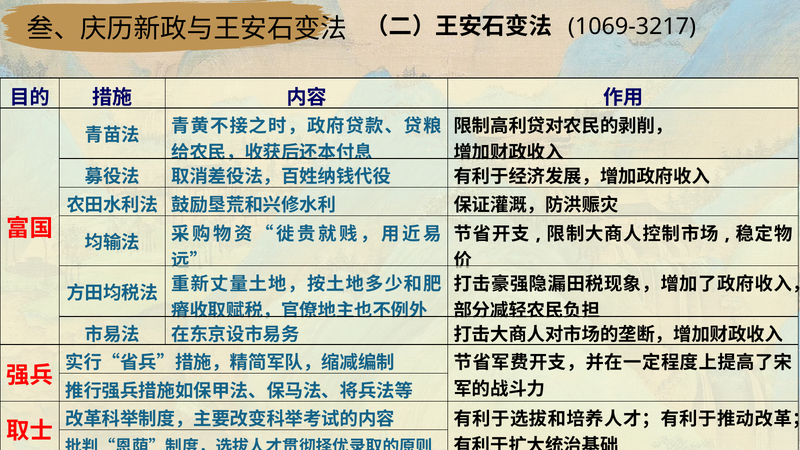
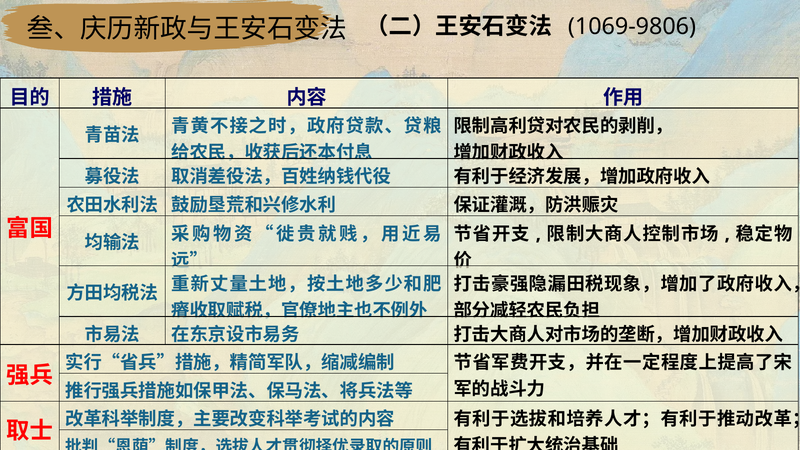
1069-3217: 1069-3217 -> 1069-9806 (632, 27)
